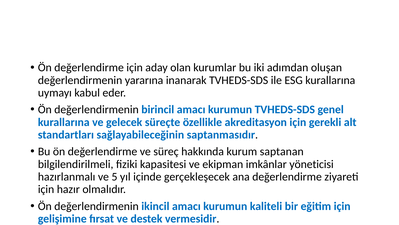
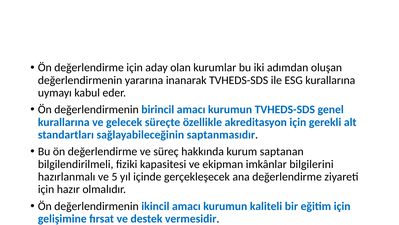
yöneticisi: yöneticisi -> bilgilerini (311, 164)
